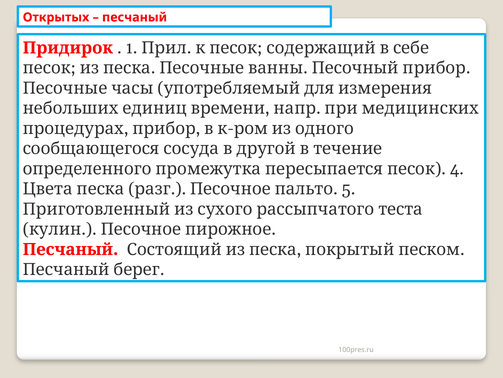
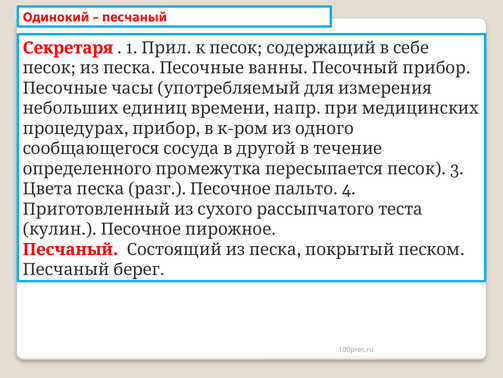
Открытых: Открытых -> Одинокий (56, 17)
Придирок: Придирок -> Секретаря (68, 48)
4: 4 -> 3 (457, 169)
5: 5 -> 4 (349, 189)
